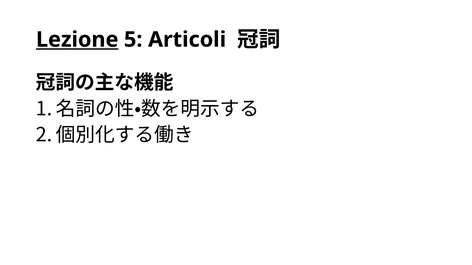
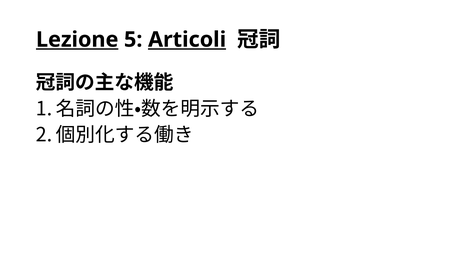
Articoli underline: none -> present (187, 40)
